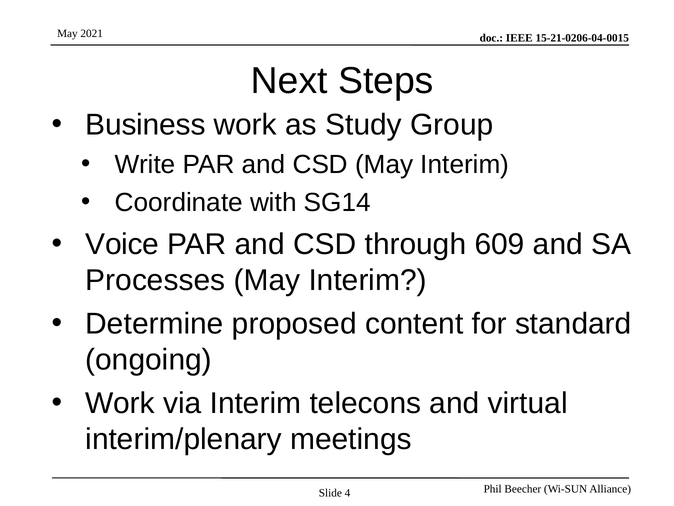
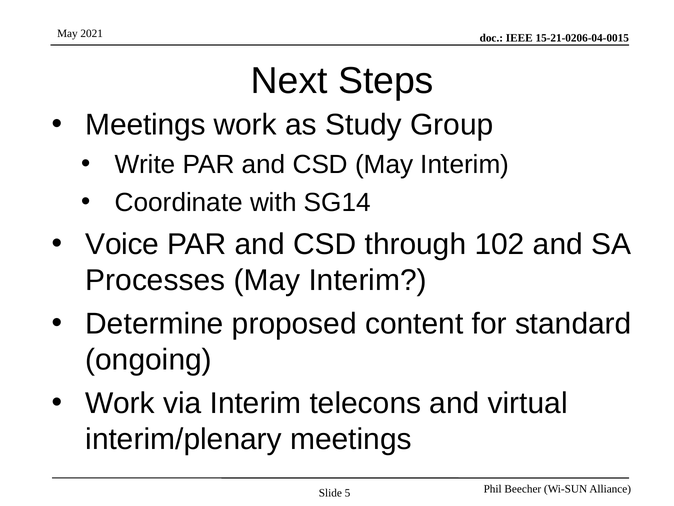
Business: Business -> Meetings (145, 125)
609: 609 -> 102 (500, 244)
4: 4 -> 5 (348, 493)
